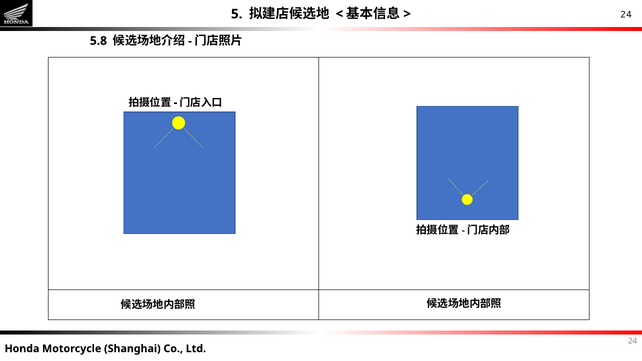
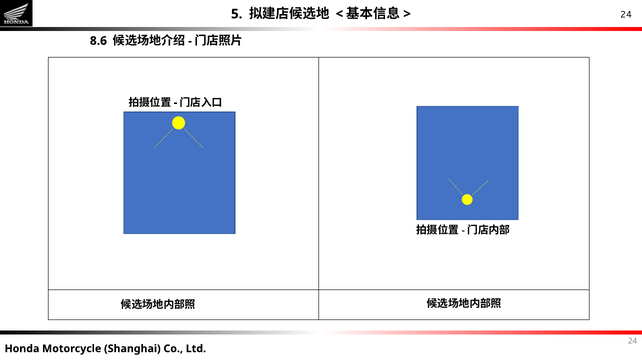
5.8: 5.8 -> 8.6 (98, 41)
